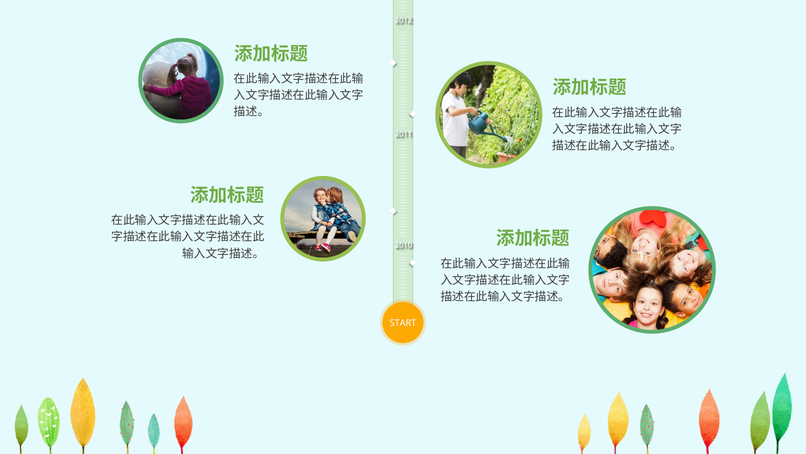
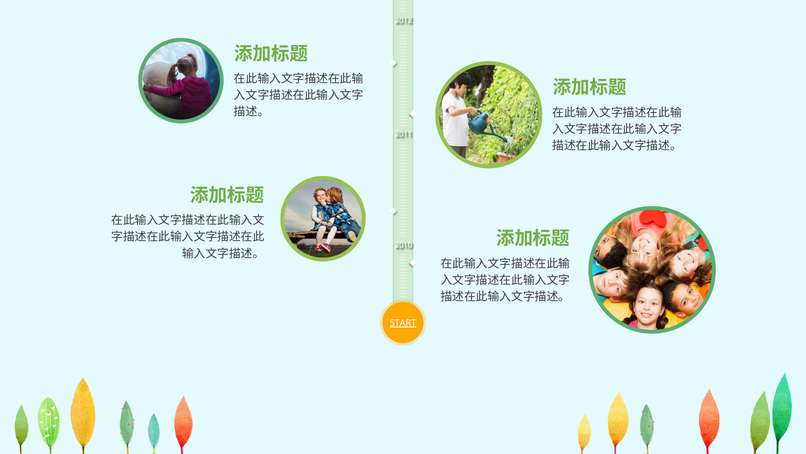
START underline: none -> present (403, 323)
